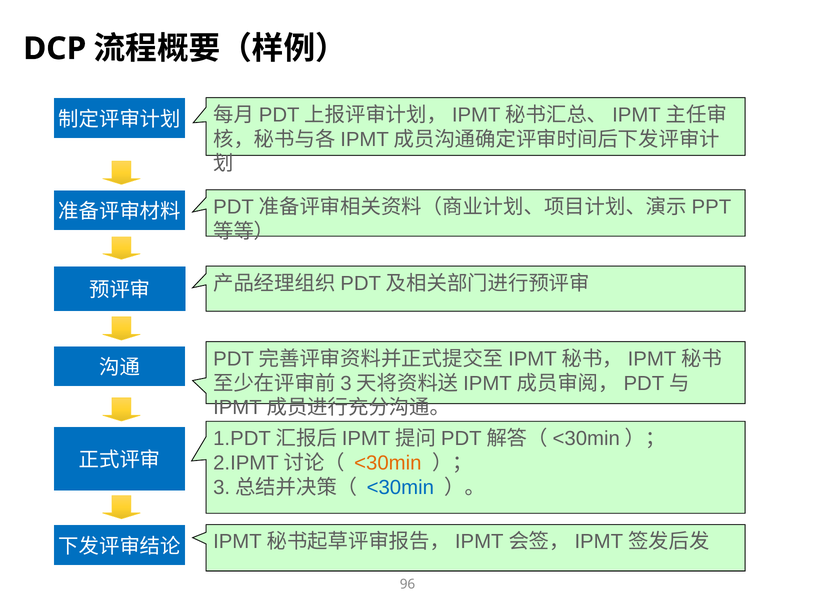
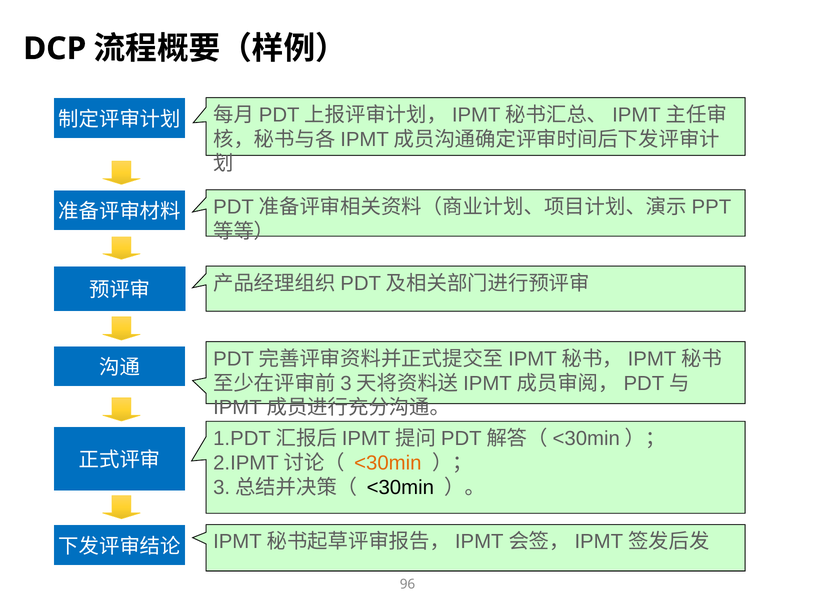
<30min colour: blue -> black (400, 488)
